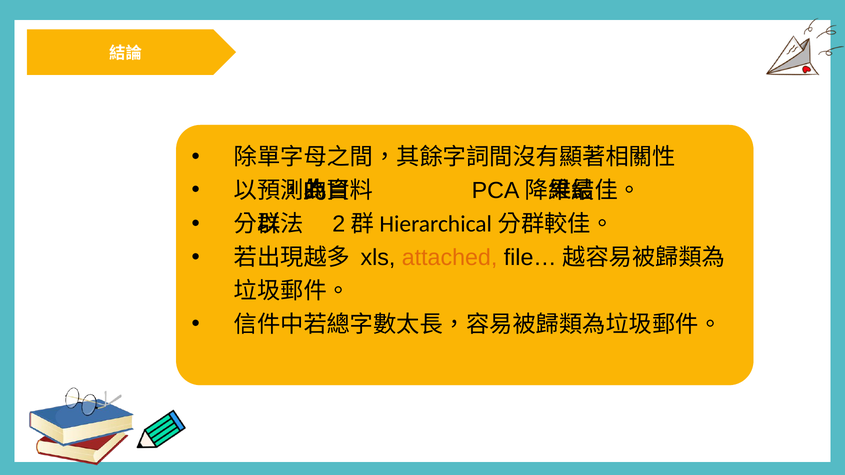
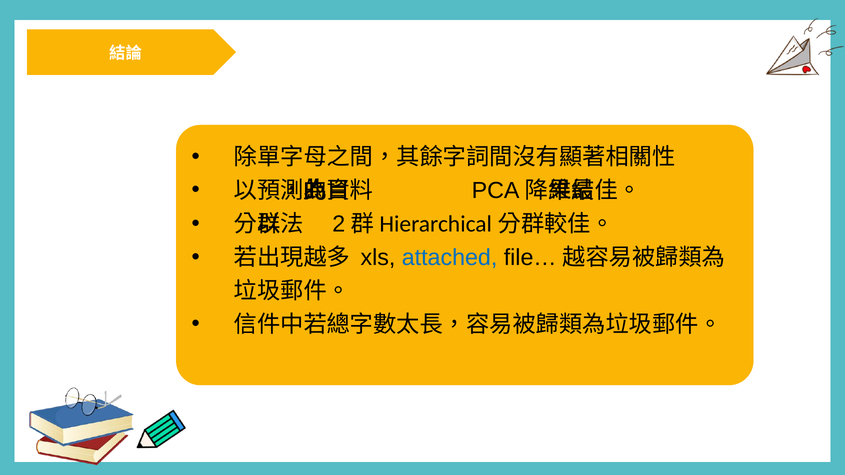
attached colour: orange -> blue (450, 258)
